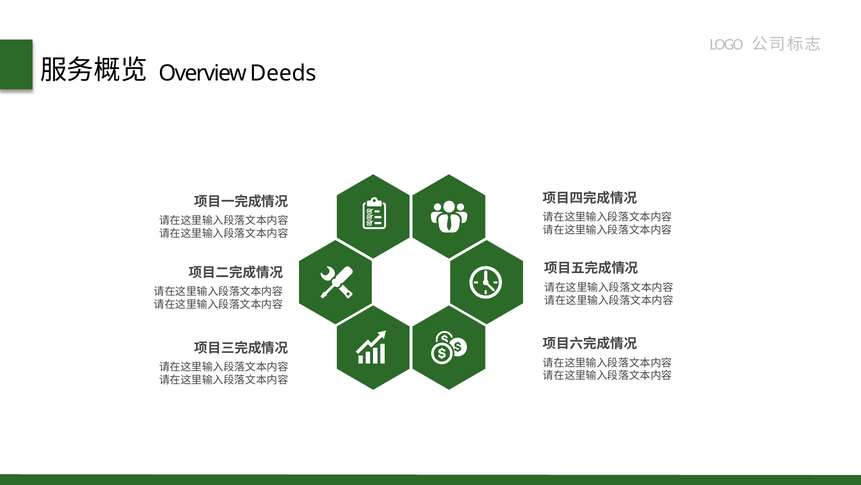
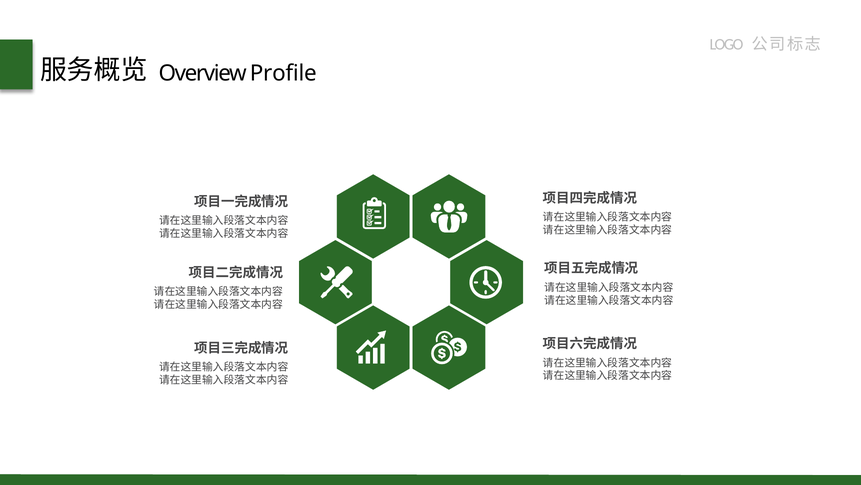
Deeds: Deeds -> Profile (283, 73)
